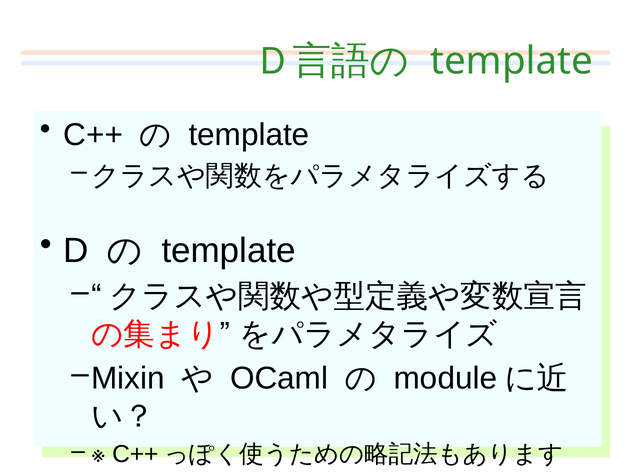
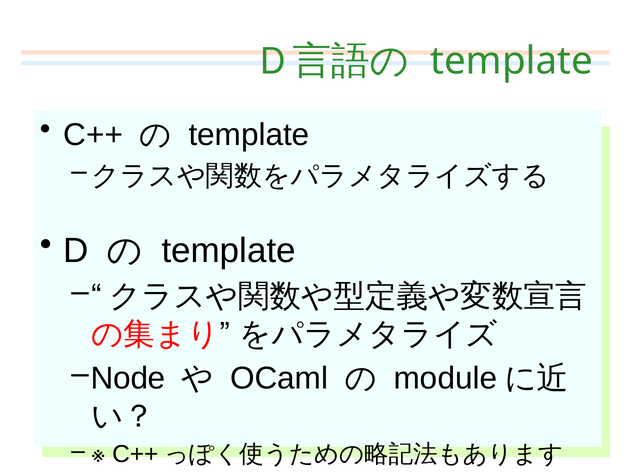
Mixin: Mixin -> Node (128, 379)
